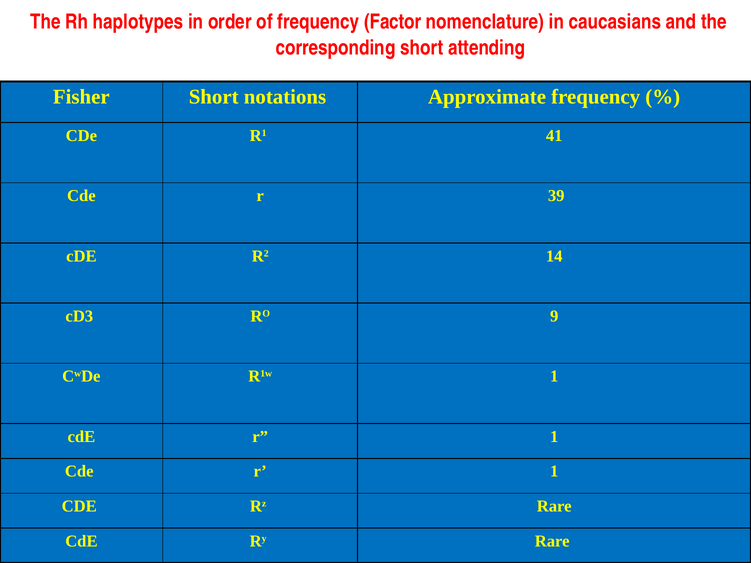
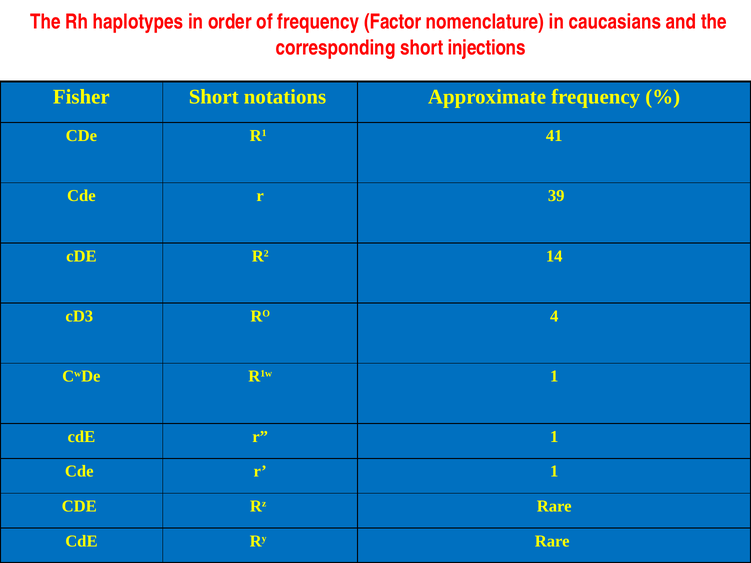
attending: attending -> injections (487, 48)
9: 9 -> 4 (554, 316)
